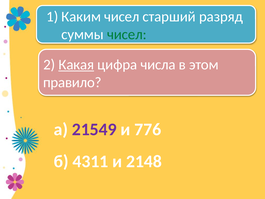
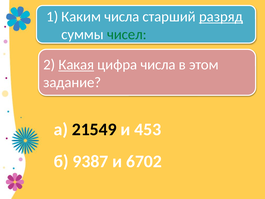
чисел: чисел -> числа (122, 17)
разряд underline: none -> present (221, 17)
правило: правило -> задание (72, 82)
21549 colour: purple -> black (94, 129)
776: 776 -> 453 (148, 129)
4311: 4311 -> 9387 (90, 161)
2148: 2148 -> 6702 (144, 161)
